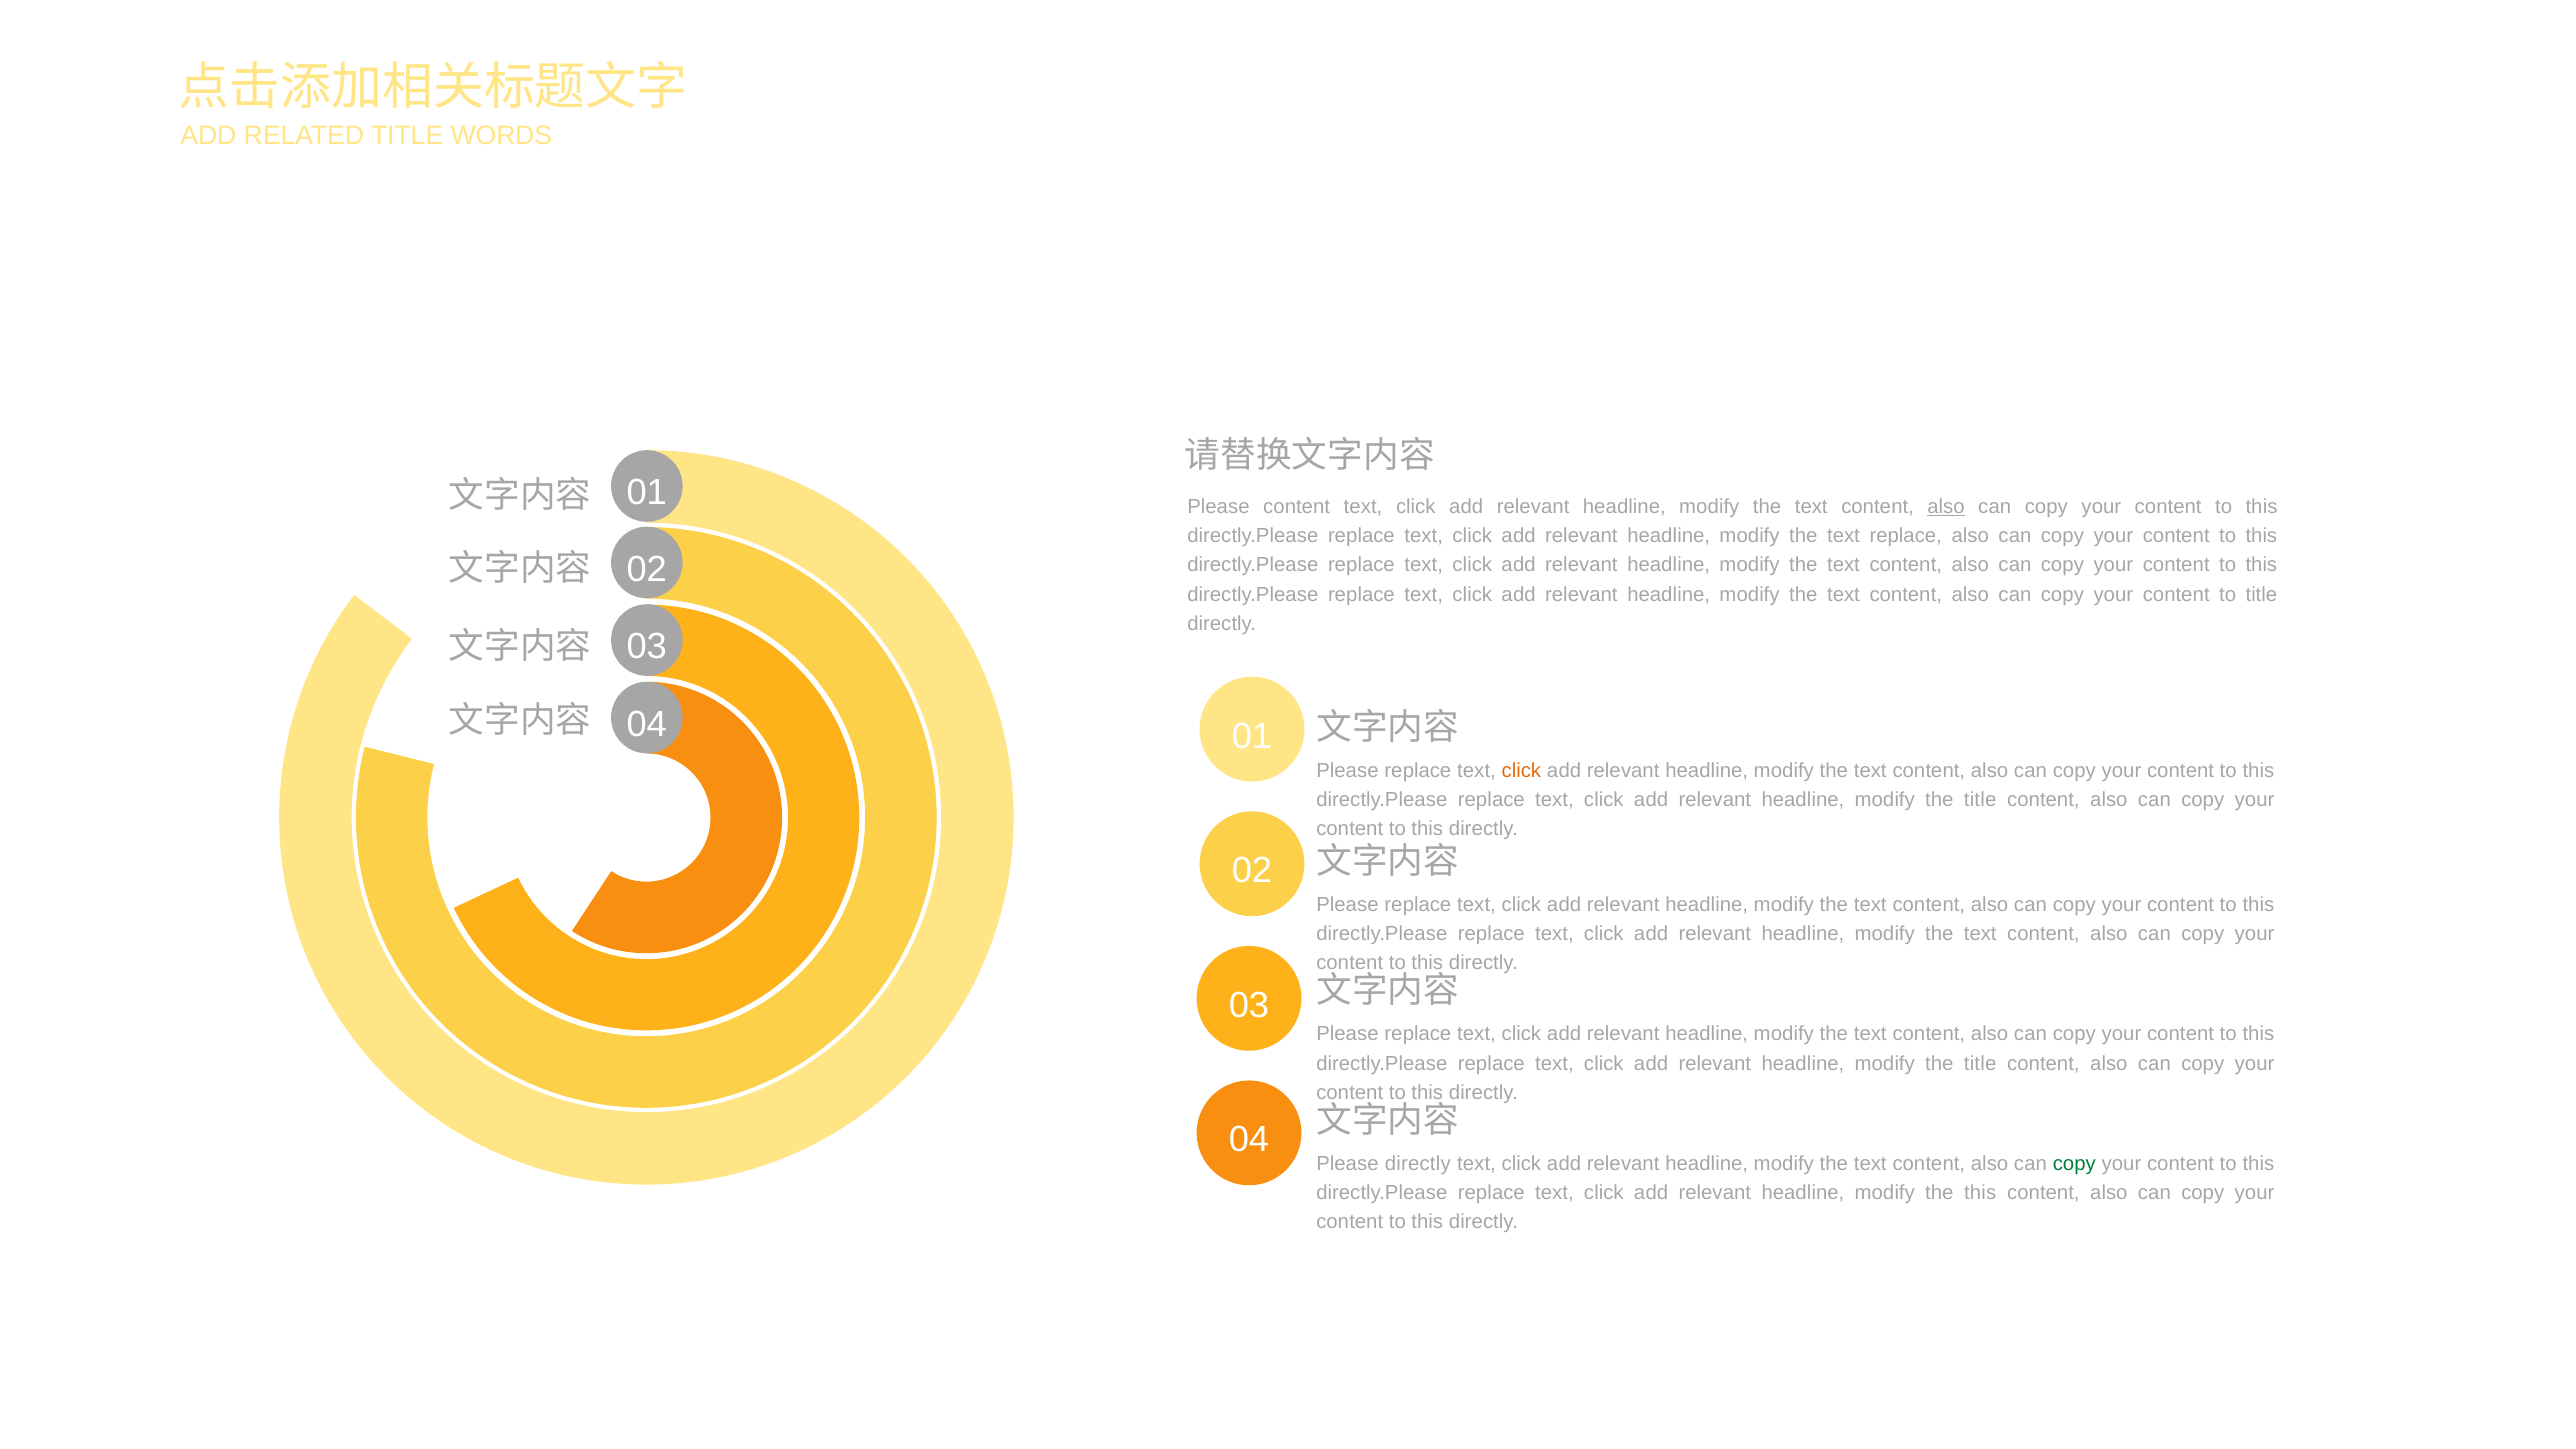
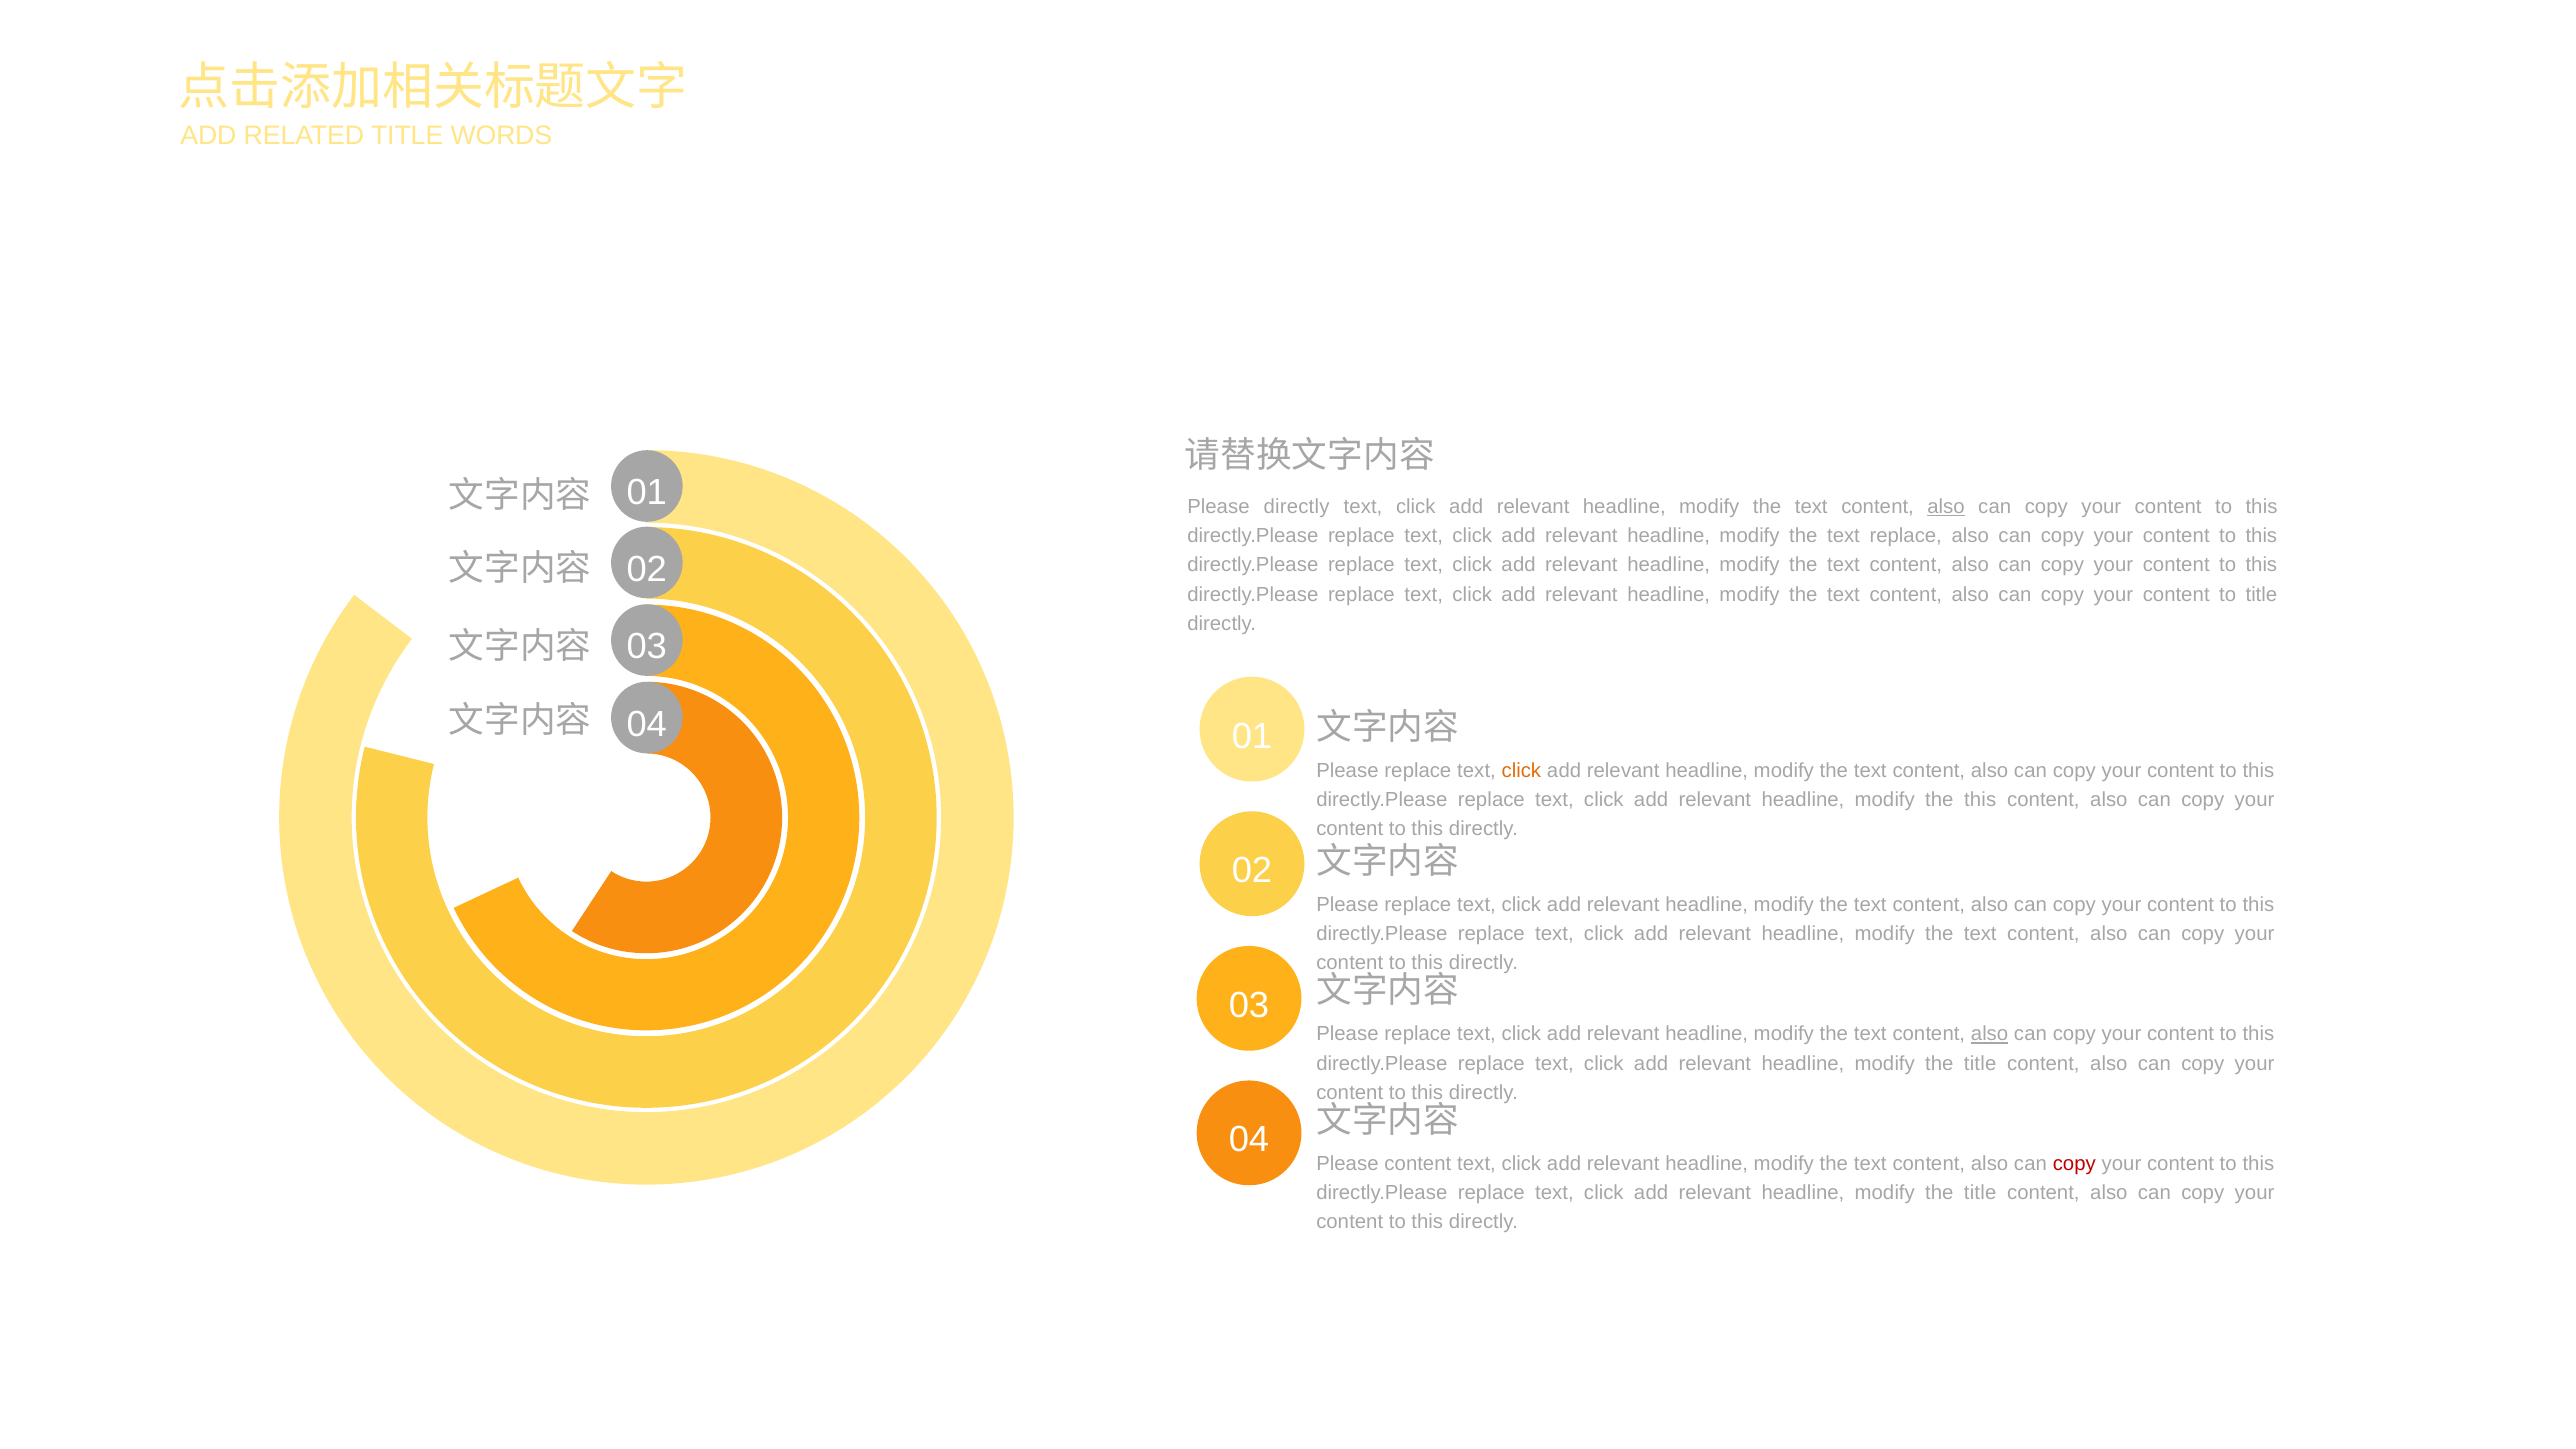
Please content: content -> directly (1297, 507)
title: title -> this (1980, 800)
also underline: none -> present (1990, 1034)
Please directly: directly -> content (1418, 1164)
copy colour: green -> red (2074, 1164)
this: this -> title (1980, 1193)
